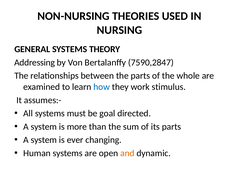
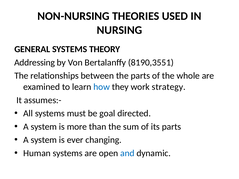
7590,2847: 7590,2847 -> 8190,3551 (151, 63)
stimulus: stimulus -> strategy (169, 87)
and colour: orange -> blue (127, 153)
